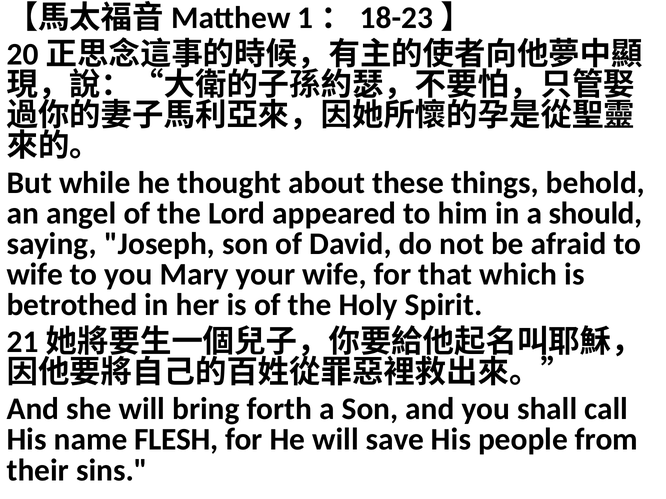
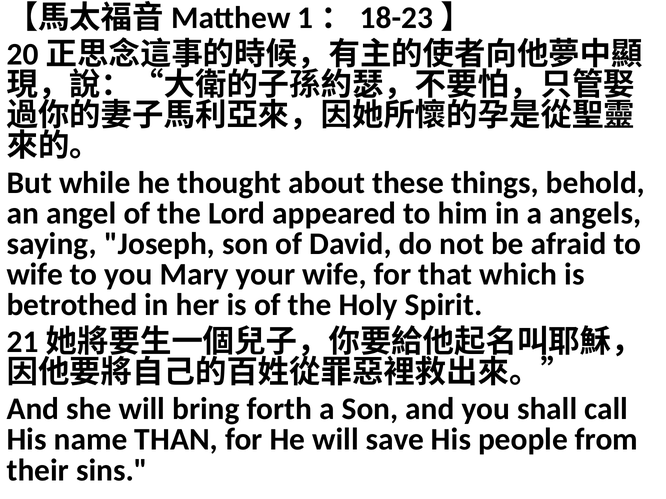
should: should -> angels (595, 214)
FLESH: FLESH -> THAN (176, 440)
